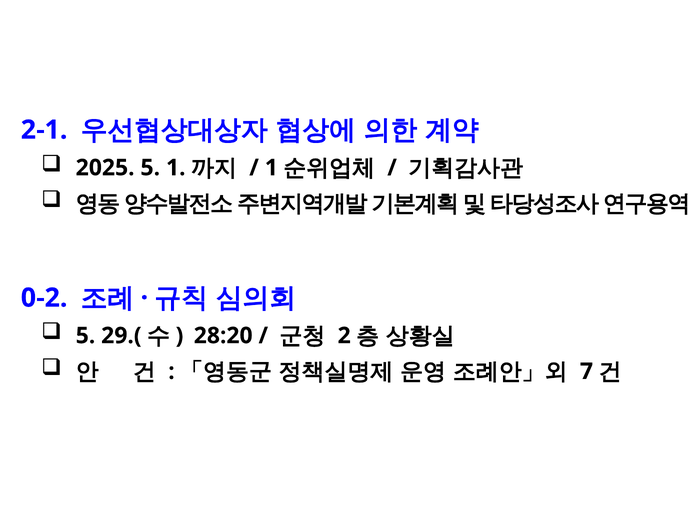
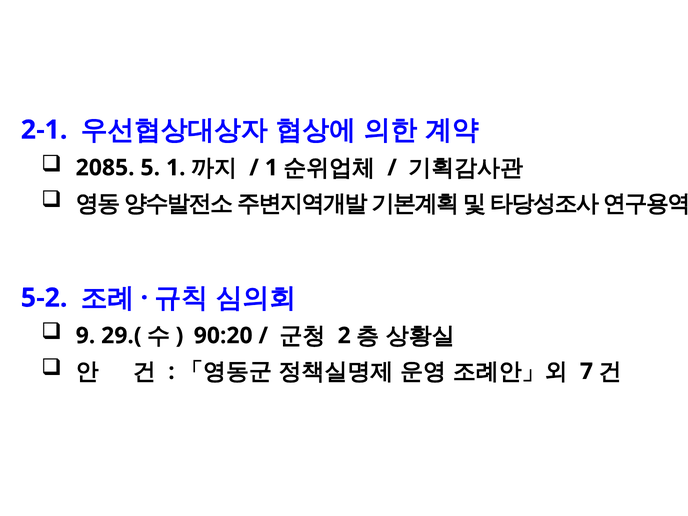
2025: 2025 -> 2085 (105, 168)
0-2: 0-2 -> 5-2 (44, 298)
5: 5 -> 9 (85, 336)
28:20: 28:20 -> 90:20 (223, 336)
